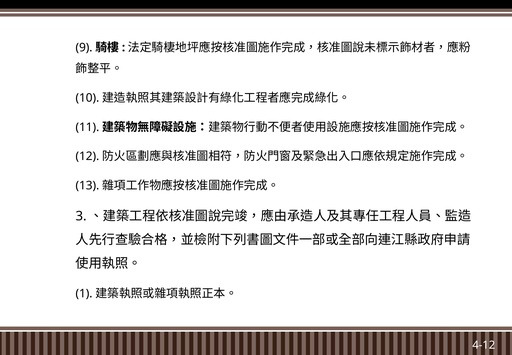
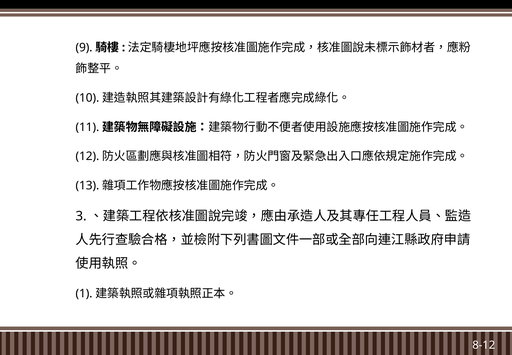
4-12: 4-12 -> 8-12 (484, 345)
